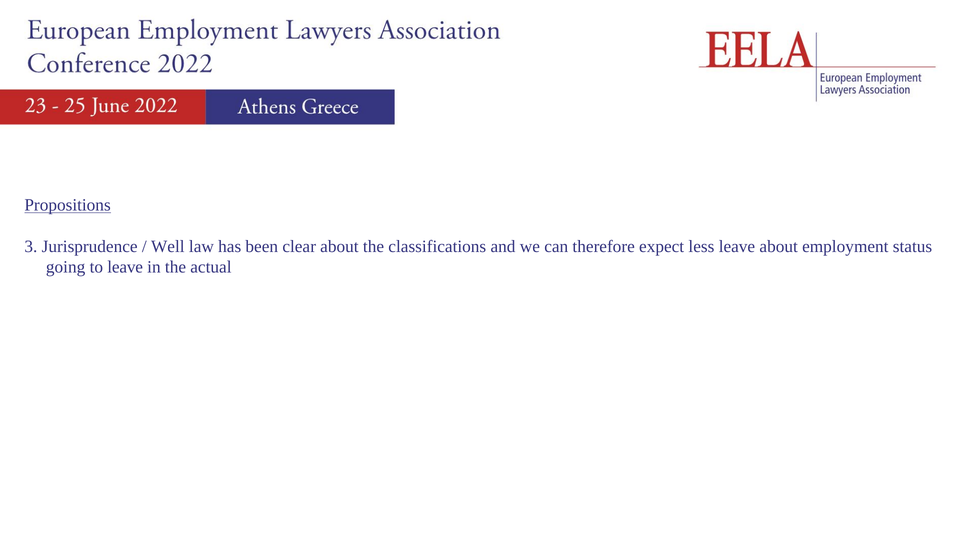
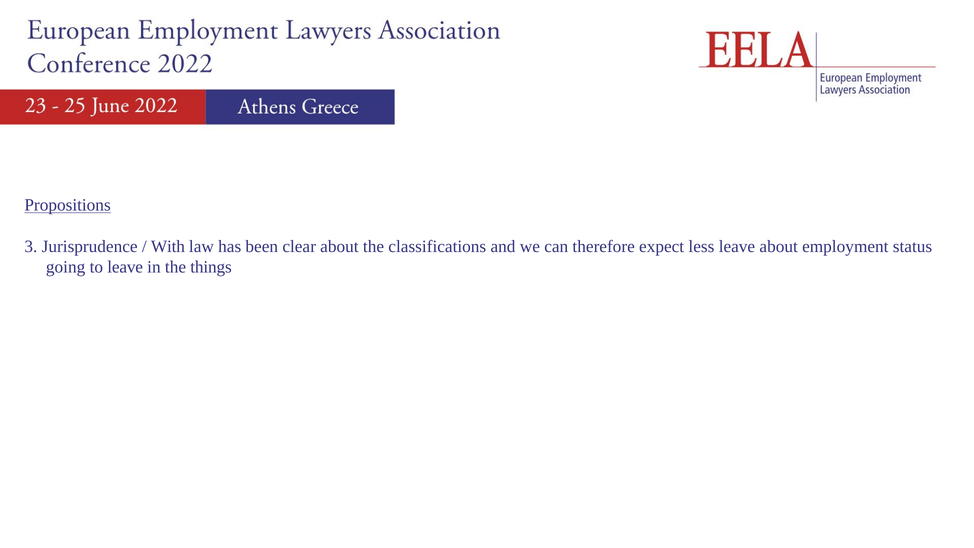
Well: Well -> With (168, 246)
actual: actual -> things (211, 267)
